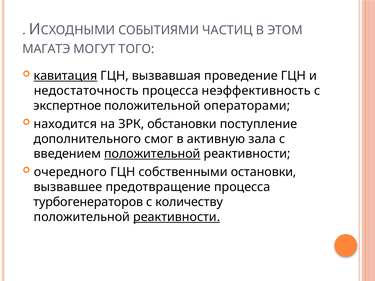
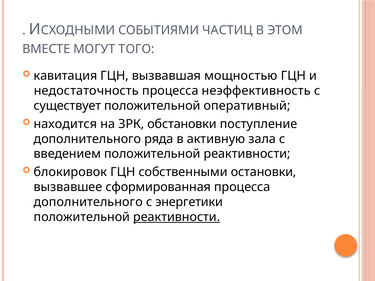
МАГАТЭ: МАГАТЭ -> ВМЕСТЕ (46, 49)
кавитация underline: present -> none (65, 76)
проведение: проведение -> мощностью (241, 76)
экспертное: экспертное -> существует (67, 106)
операторами: операторами -> оперативный (247, 106)
смог: смог -> ряда (159, 139)
положительной underline: present -> none (152, 154)
очередного: очередного -> блокировок (70, 172)
предотвращение: предотвращение -> сформированная (158, 187)
турбогенераторов: турбогенераторов -> дополнительного (88, 202)
количеству: количеству -> энергетики (189, 202)
